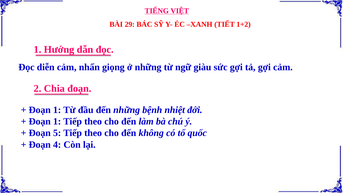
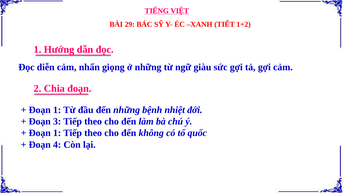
1: 1 -> 3 (57, 121)
5: 5 -> 1 (57, 133)
